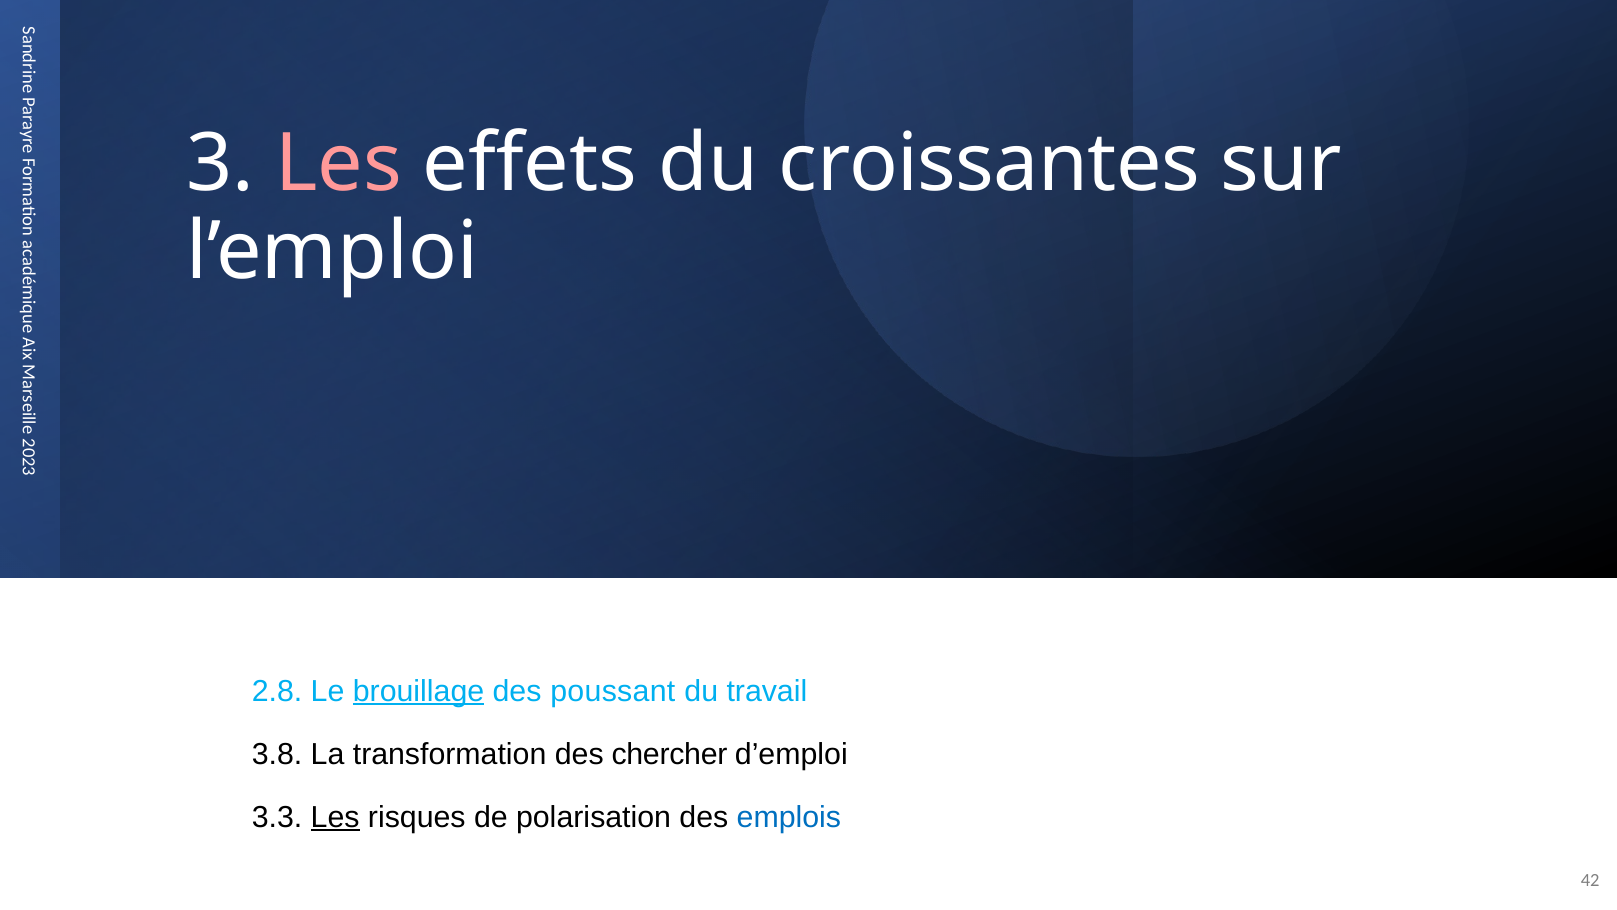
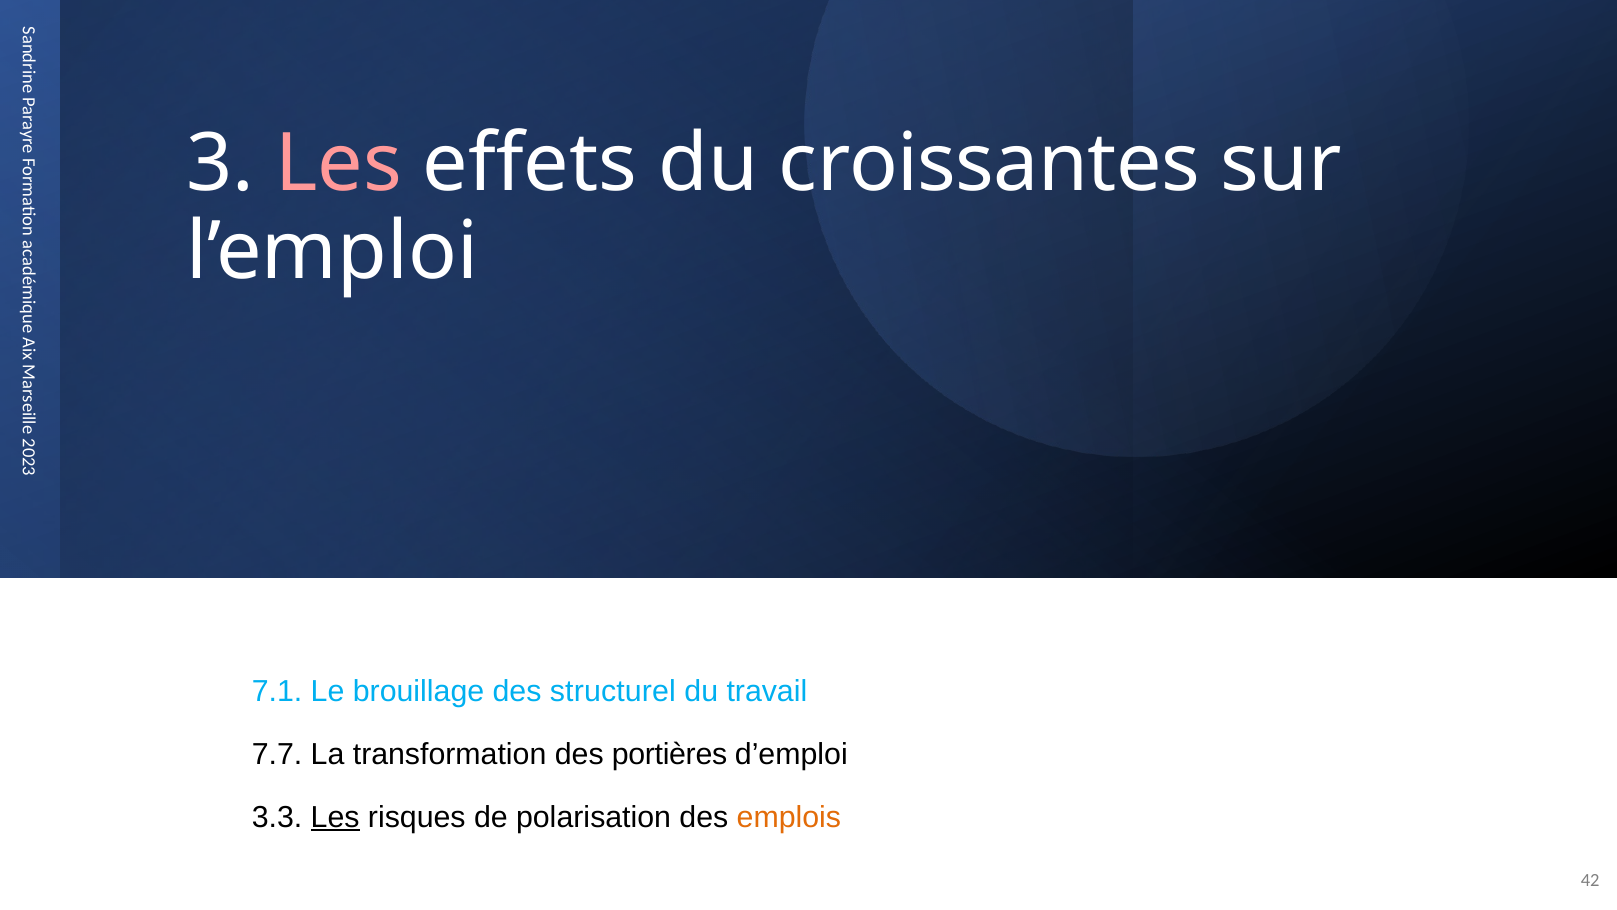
2.8: 2.8 -> 7.1 (277, 691)
brouillage underline: present -> none (419, 691)
poussant: poussant -> structurel (613, 691)
3.8: 3.8 -> 7.7 (277, 754)
chercher: chercher -> portières (669, 754)
emplois colour: blue -> orange (789, 817)
